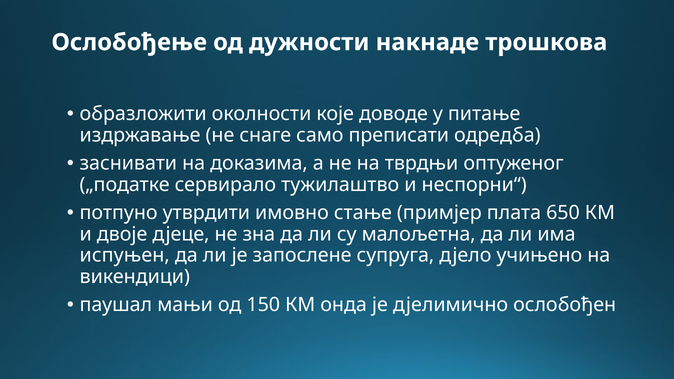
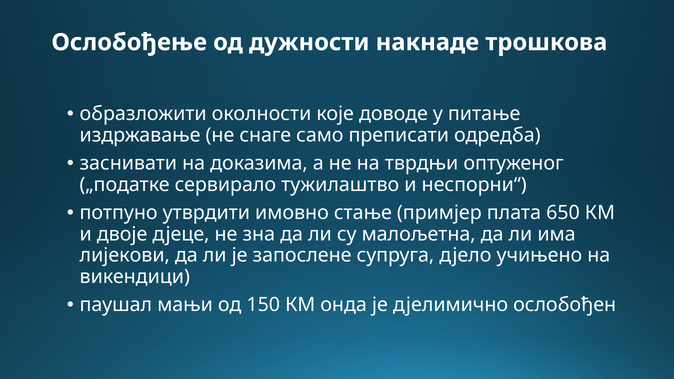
испуњен: испуњен -> лијекови (125, 255)
